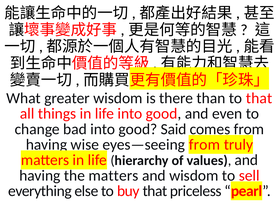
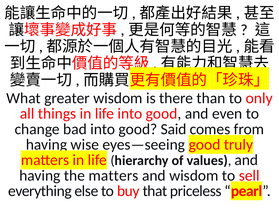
to that: that -> only (259, 98)
eyes—seeing from: from -> good (205, 145)
